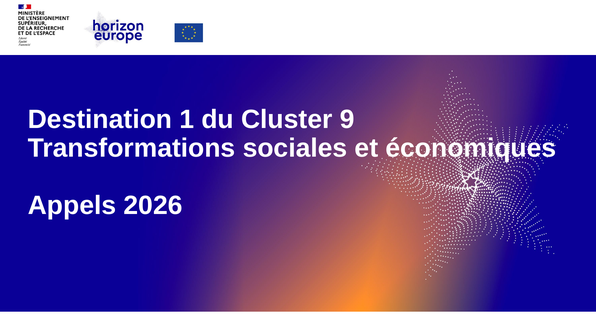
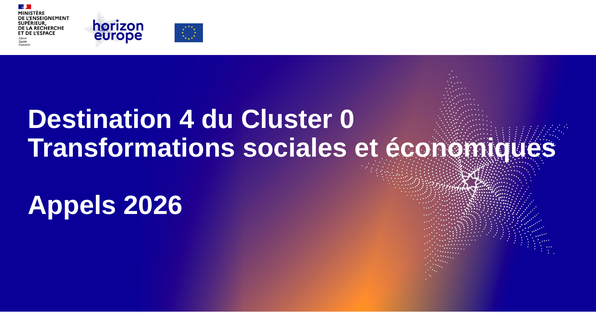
1: 1 -> 4 (187, 120)
9: 9 -> 0 (347, 120)
